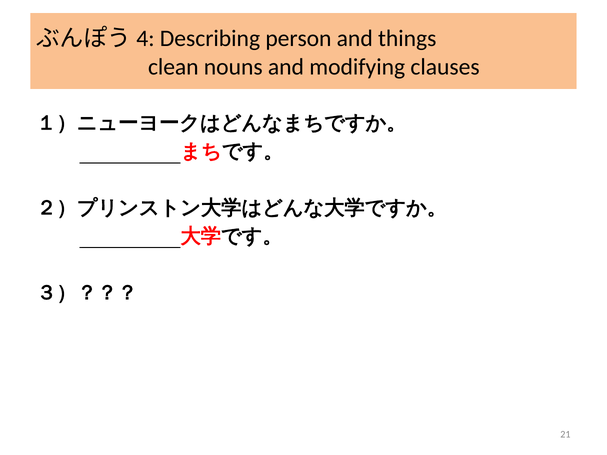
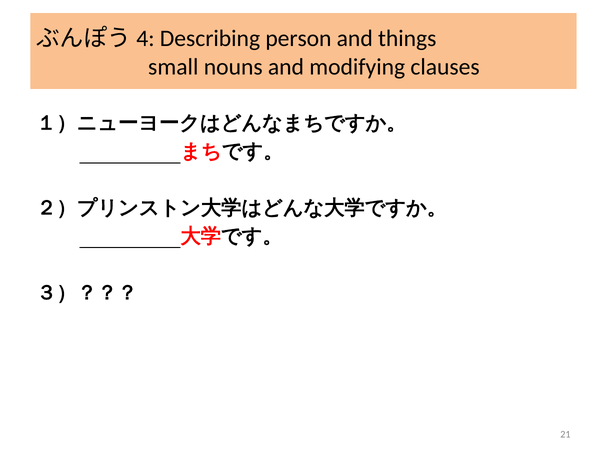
clean: clean -> small (173, 67)
